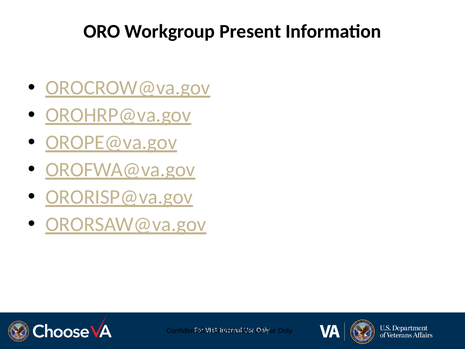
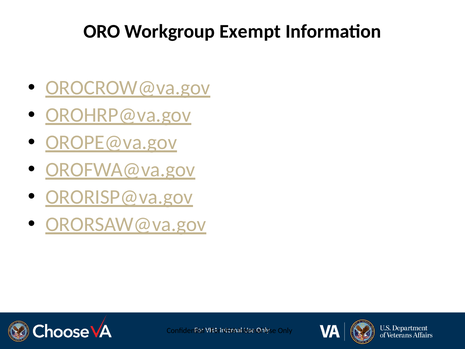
Present: Present -> Exempt (250, 31)
